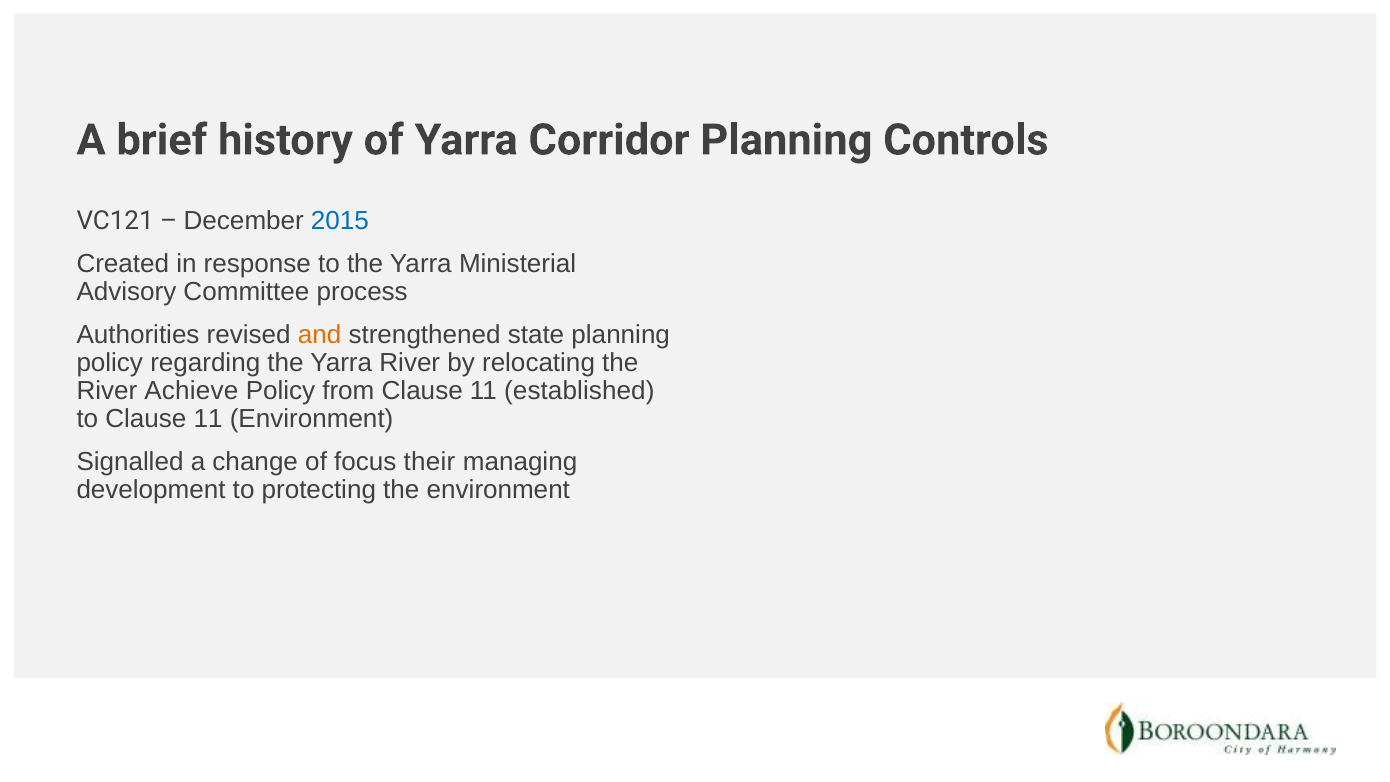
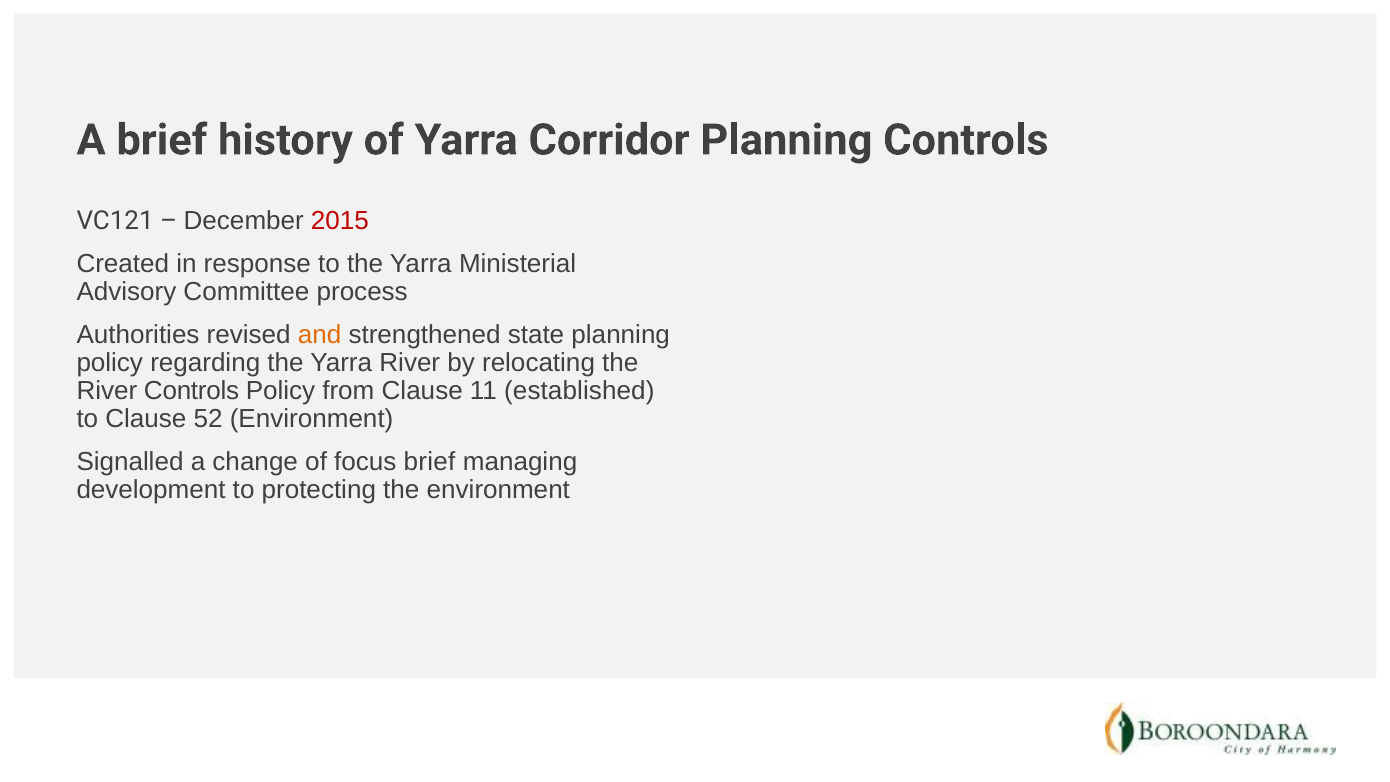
2015 colour: blue -> red (340, 221)
River Achieve: Achieve -> Controls (192, 391)
to Clause 11: 11 -> 52 (208, 419)
focus their: their -> brief (429, 462)
